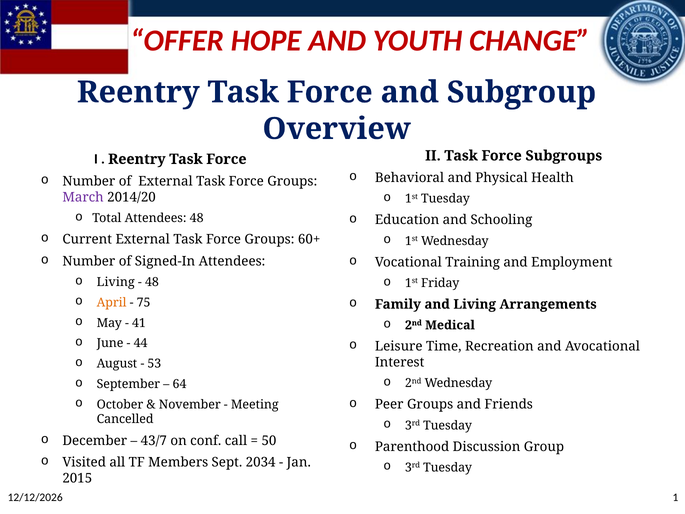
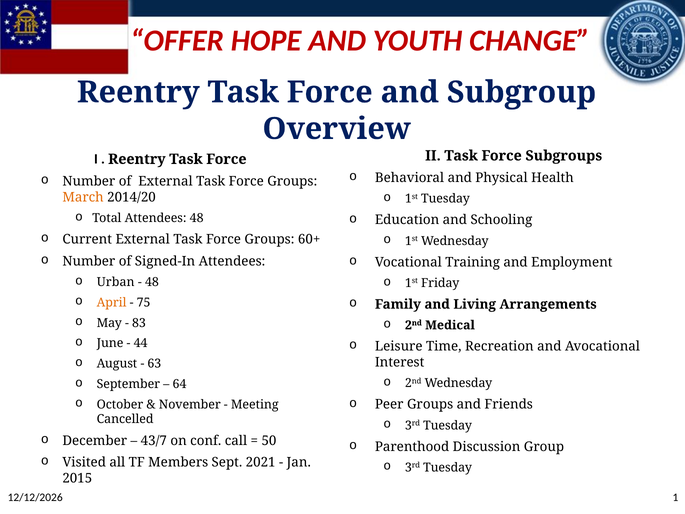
March colour: purple -> orange (83, 197)
Living: Living -> Urban (116, 282)
41: 41 -> 83 (139, 323)
53: 53 -> 63 (154, 364)
2034: 2034 -> 2021 (261, 462)
